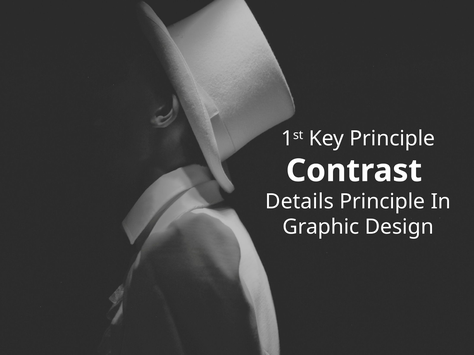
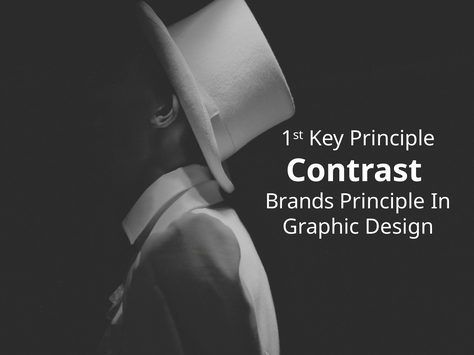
Details: Details -> Brands (300, 202)
